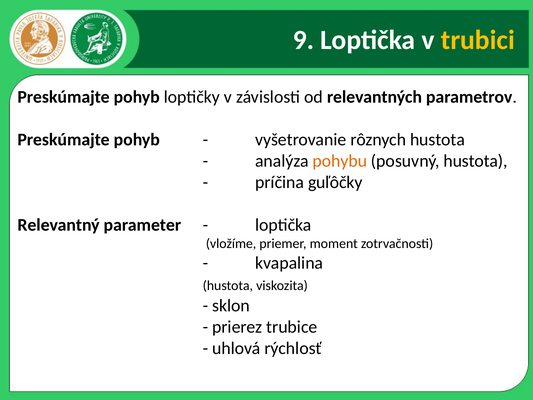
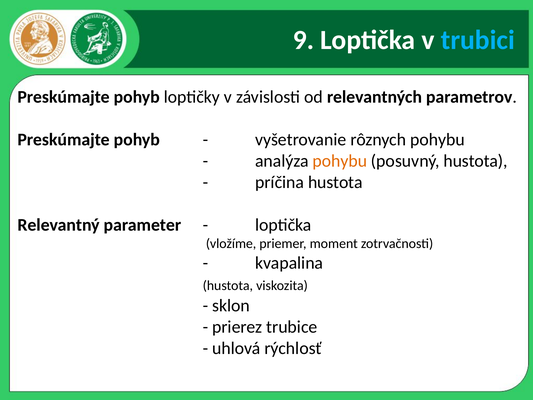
trubici colour: yellow -> light blue (478, 40)
rôznych hustota: hustota -> pohybu (437, 140)
príčina guľôčky: guľôčky -> hustota (335, 182)
